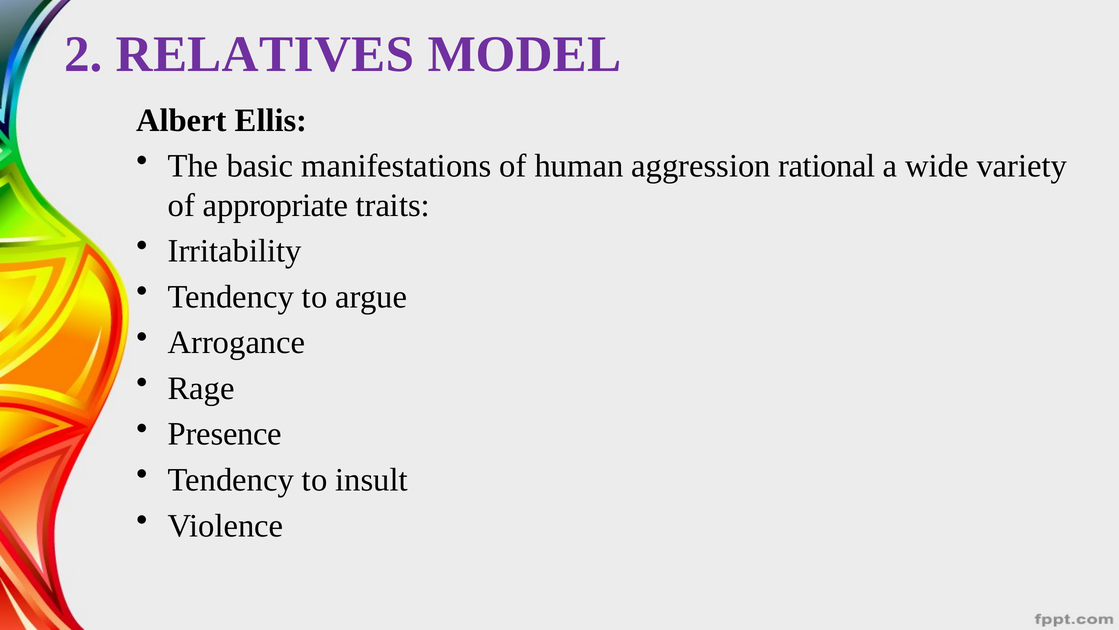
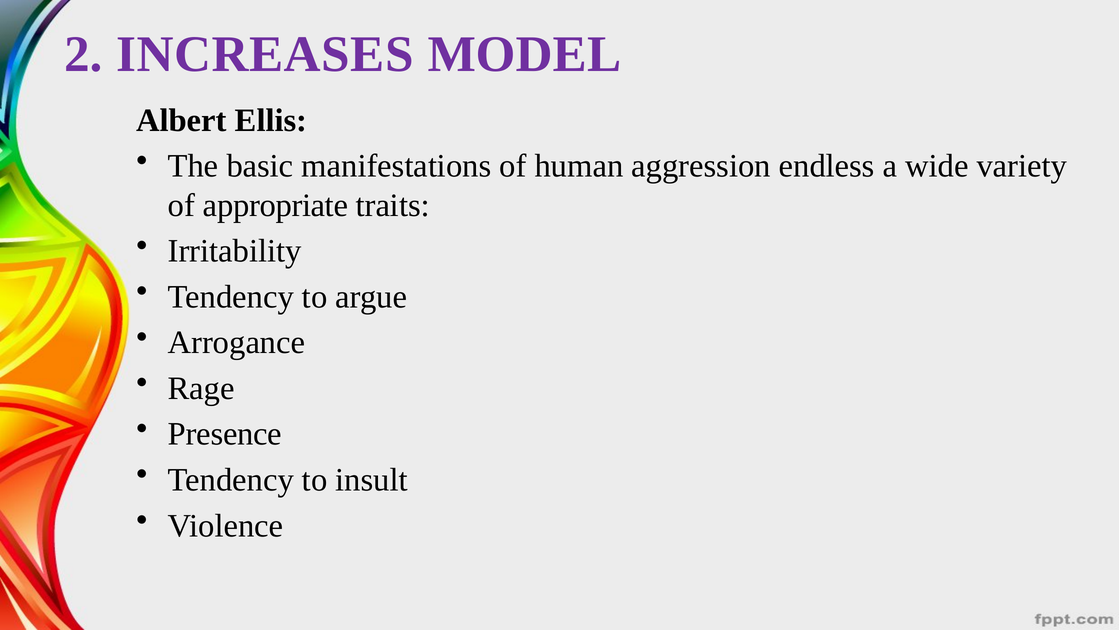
RELATIVES: RELATIVES -> INCREASES (265, 54)
rational: rational -> endless (827, 166)
